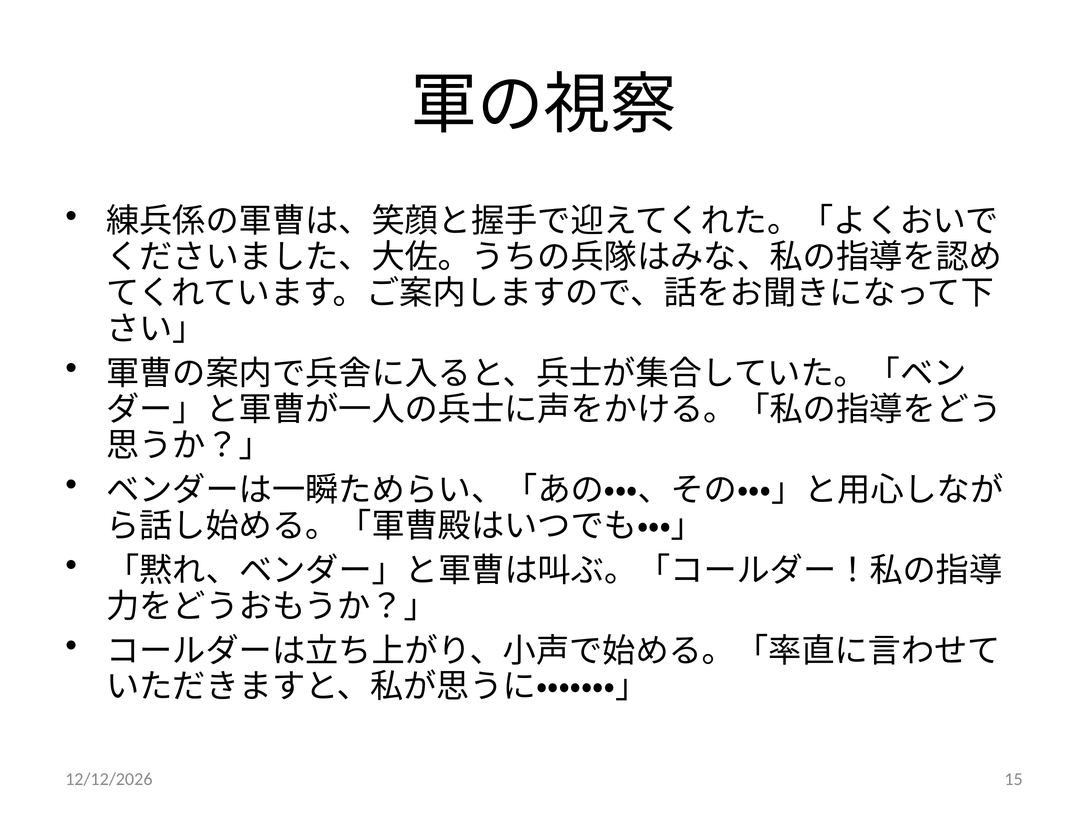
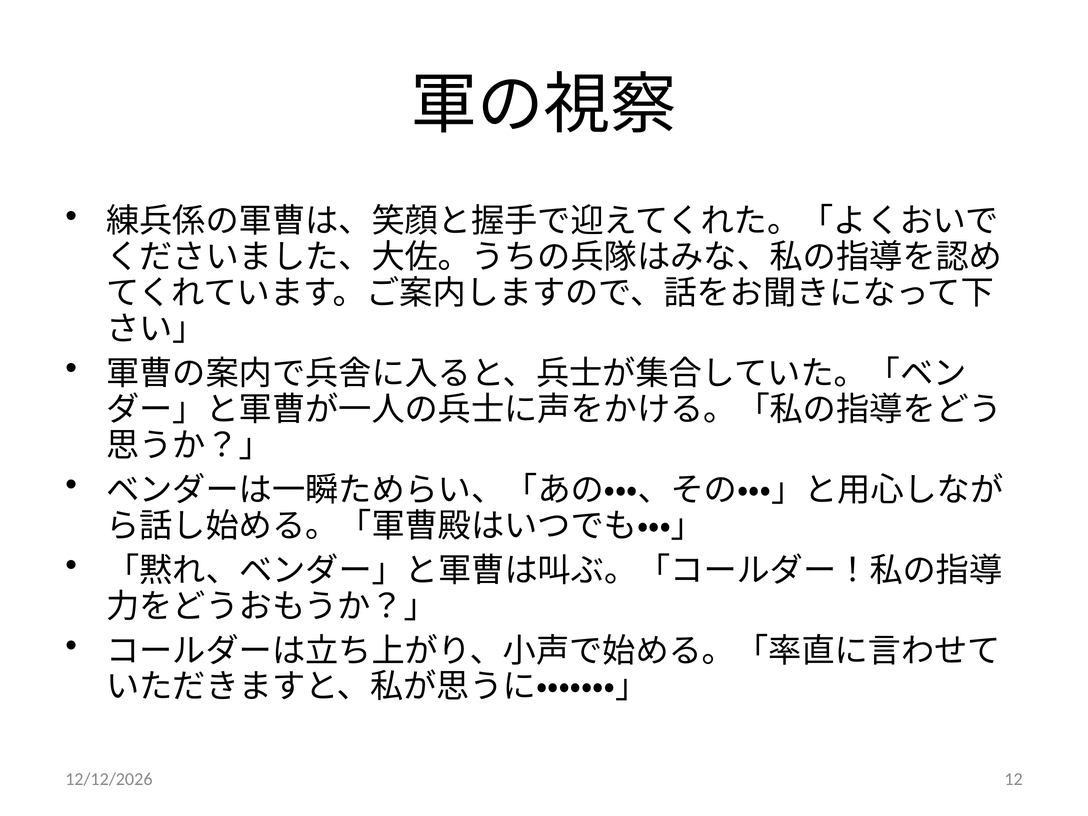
15: 15 -> 12 (1014, 779)
